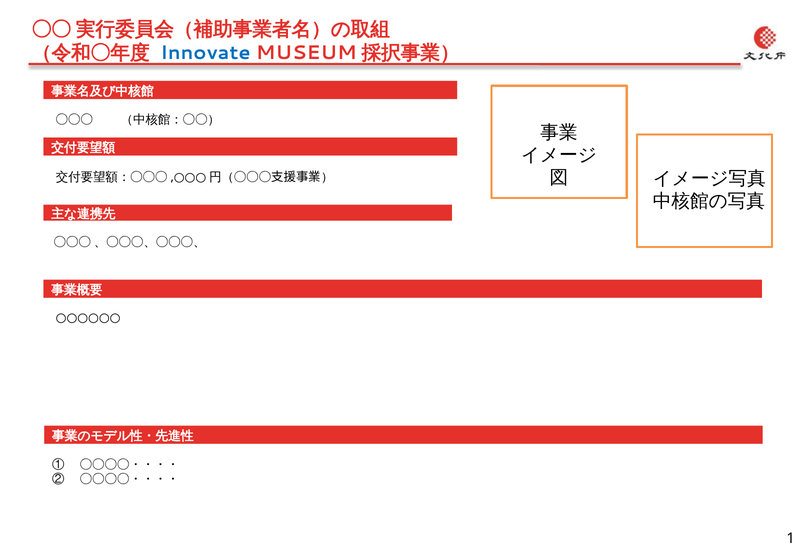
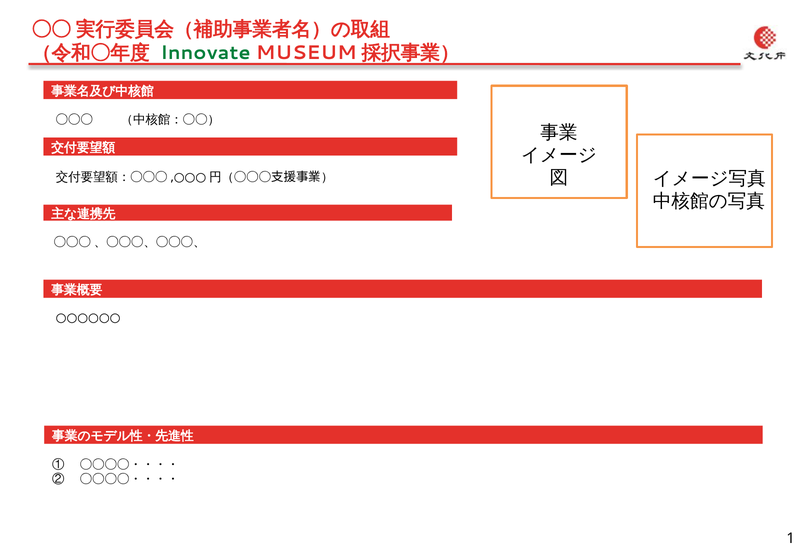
Innovate colour: blue -> green (205, 53)
